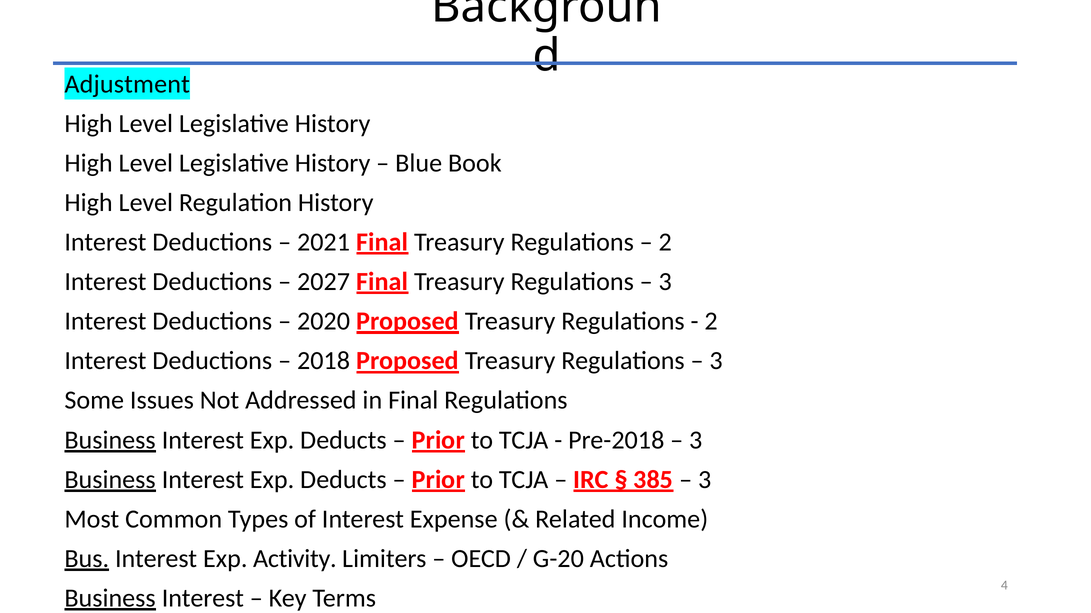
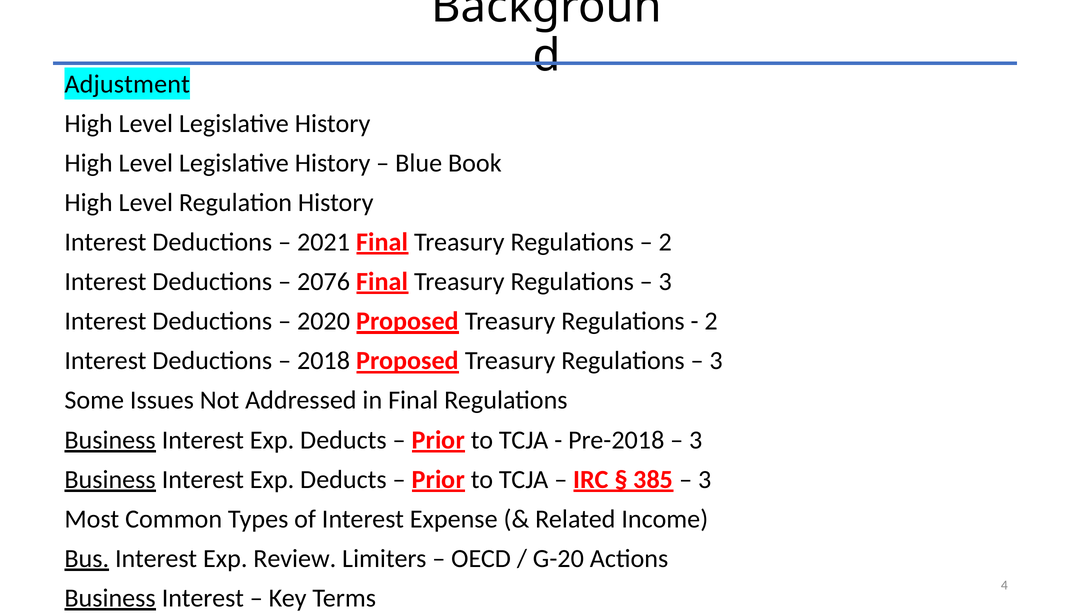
2027: 2027 -> 2076 (324, 282)
Activity: Activity -> Review (295, 559)
